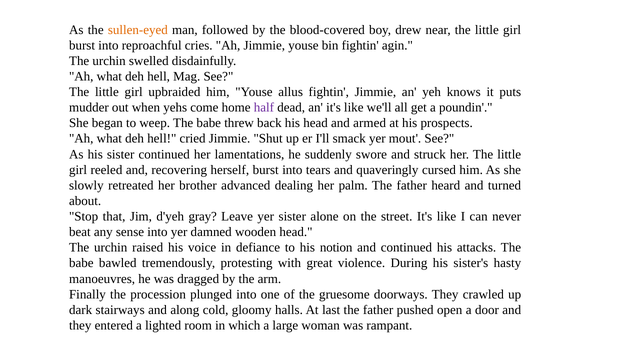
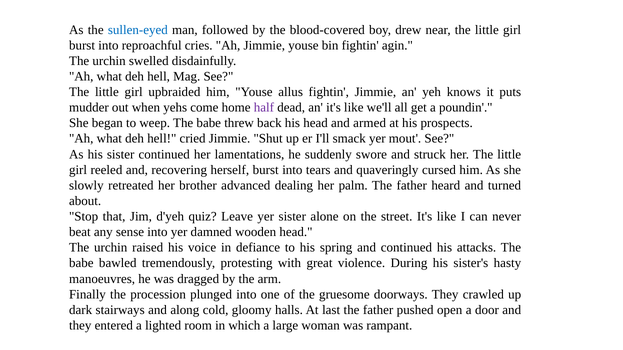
sullen-eyed colour: orange -> blue (138, 30)
gray: gray -> quiz (203, 217)
notion: notion -> spring (336, 248)
